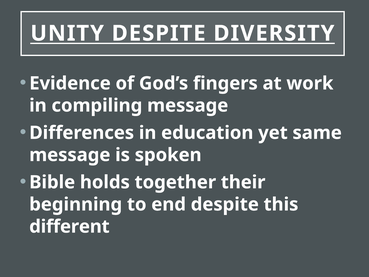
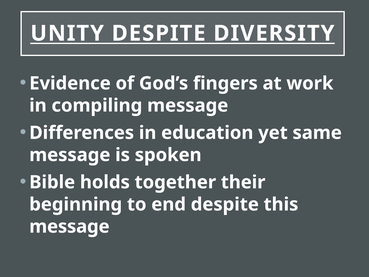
different: different -> message (69, 226)
